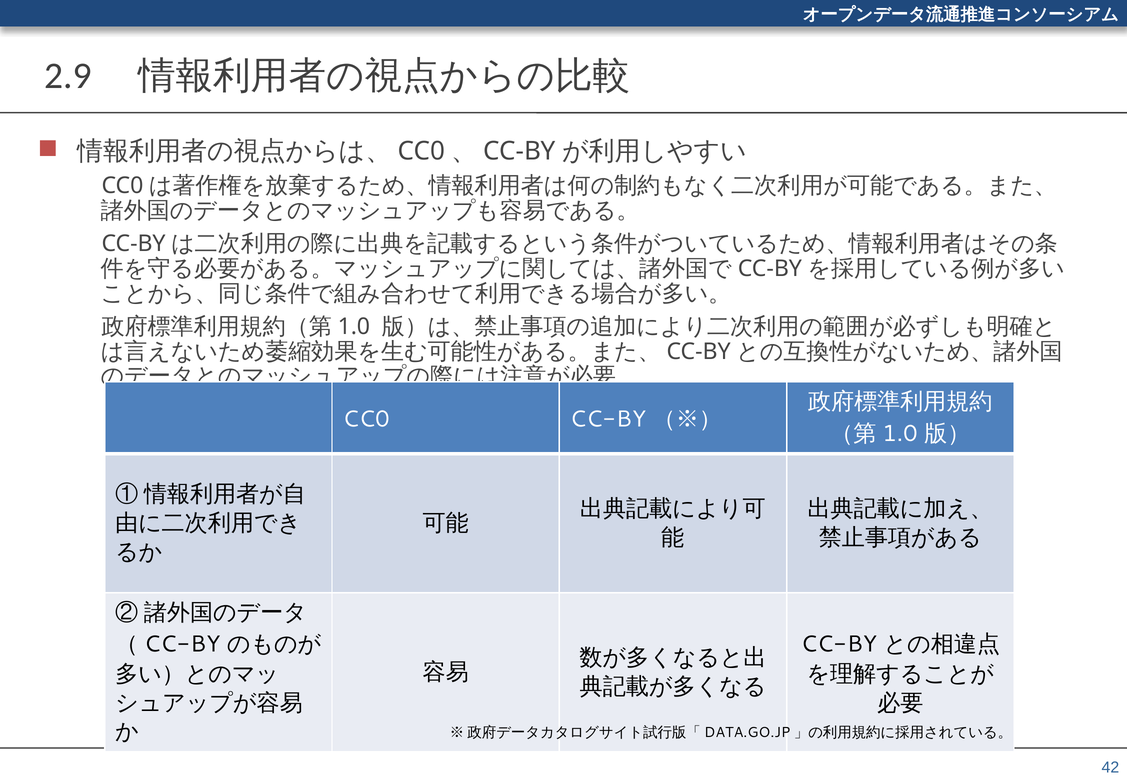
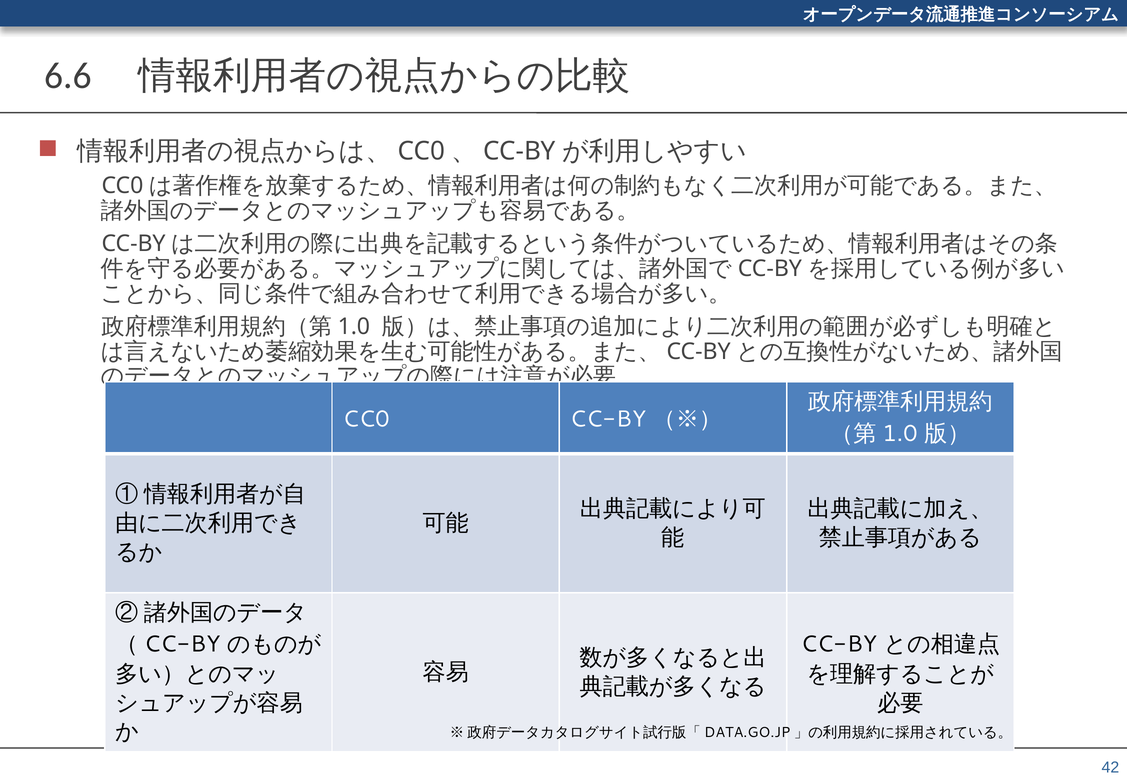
2.9: 2.9 -> 6.6 (68, 76)
